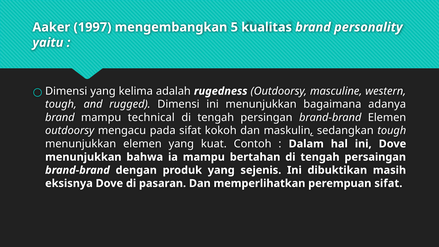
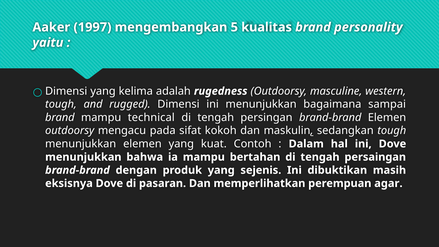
adanya: adanya -> sampai (387, 104)
perempuan sifat: sifat -> agar (388, 183)
